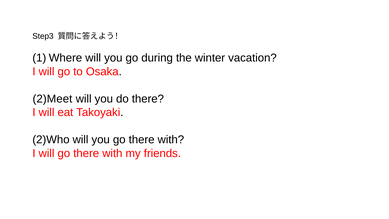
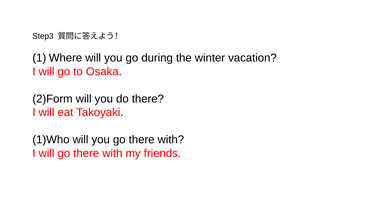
2)Meet: 2)Meet -> 2)Form (53, 99)
2)Who: 2)Who -> 1)Who (51, 140)
